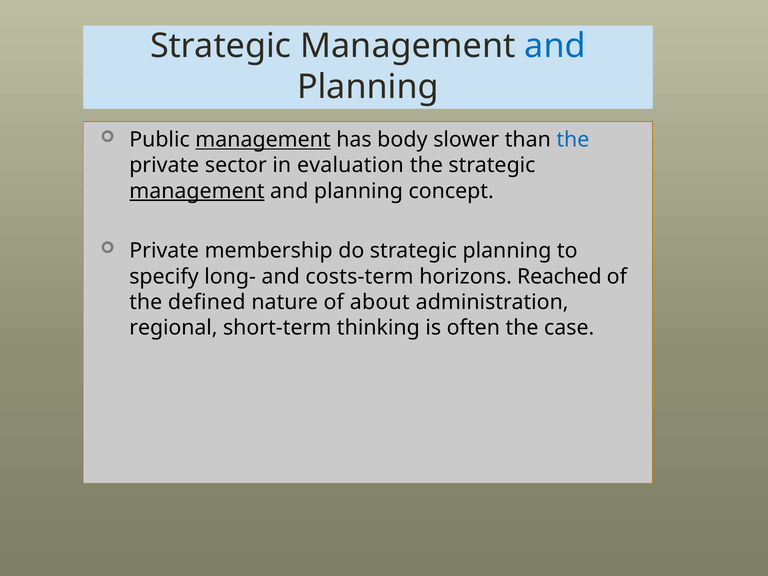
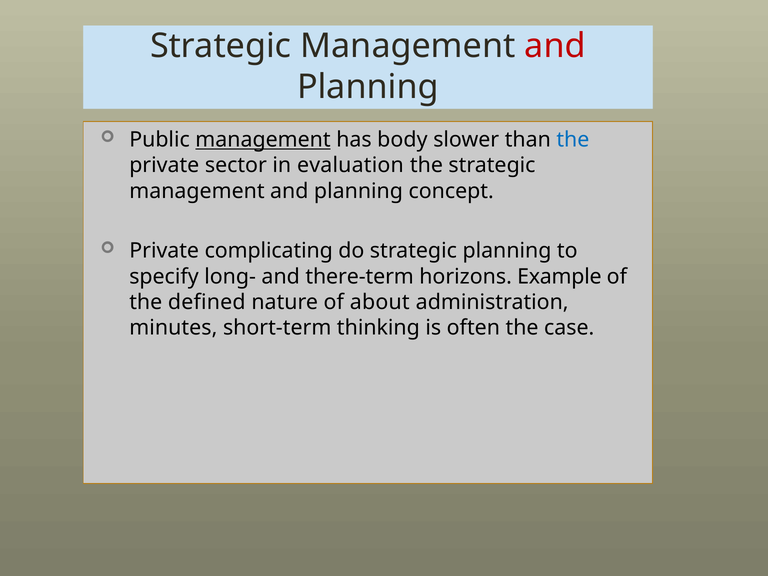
and colour: blue -> red (555, 46)
management underline: present -> none (197, 191)
membership: membership -> complicating (269, 251)
costs-term: costs-term -> there-term (360, 277)
Reached: Reached -> Example (559, 277)
regional: regional -> minutes (173, 328)
